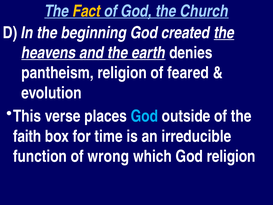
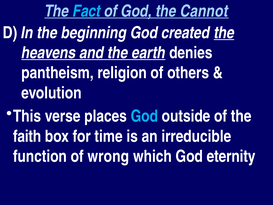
Fact colour: yellow -> light blue (86, 11)
Church: Church -> Cannot (204, 11)
feared: feared -> others (188, 73)
God religion: religion -> eternity (231, 156)
